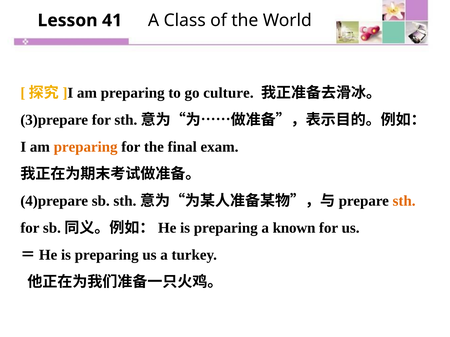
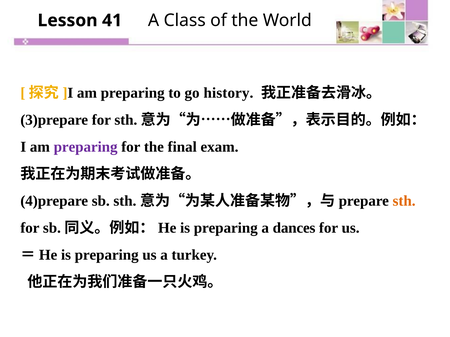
culture: culture -> history (228, 93)
preparing colour: orange -> purple (86, 147)
known: known -> dances (294, 228)
